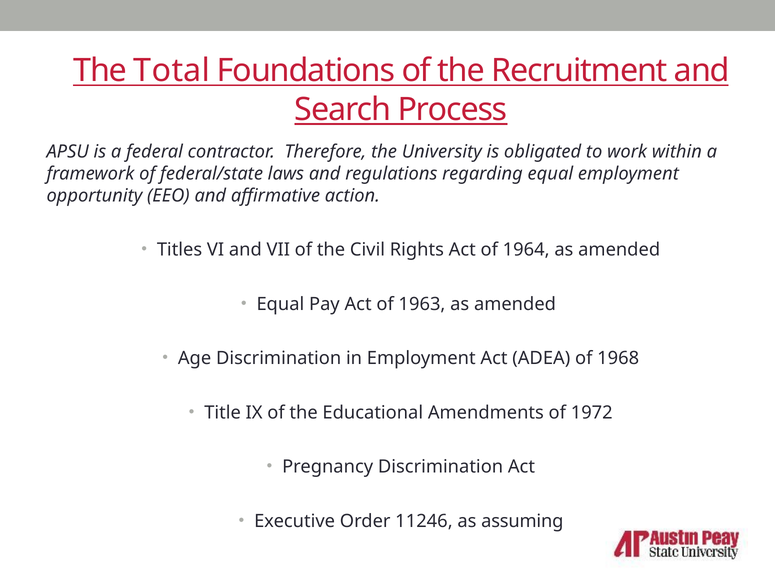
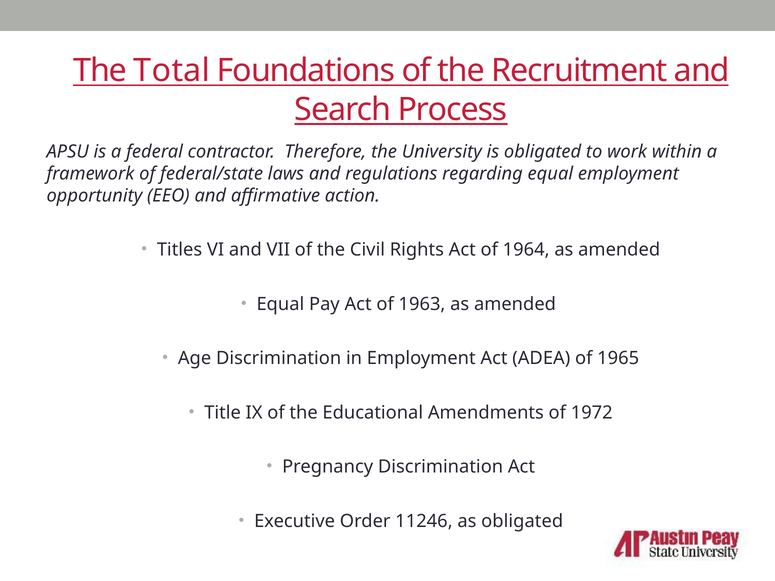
1968: 1968 -> 1965 (618, 358)
as assuming: assuming -> obligated (522, 521)
